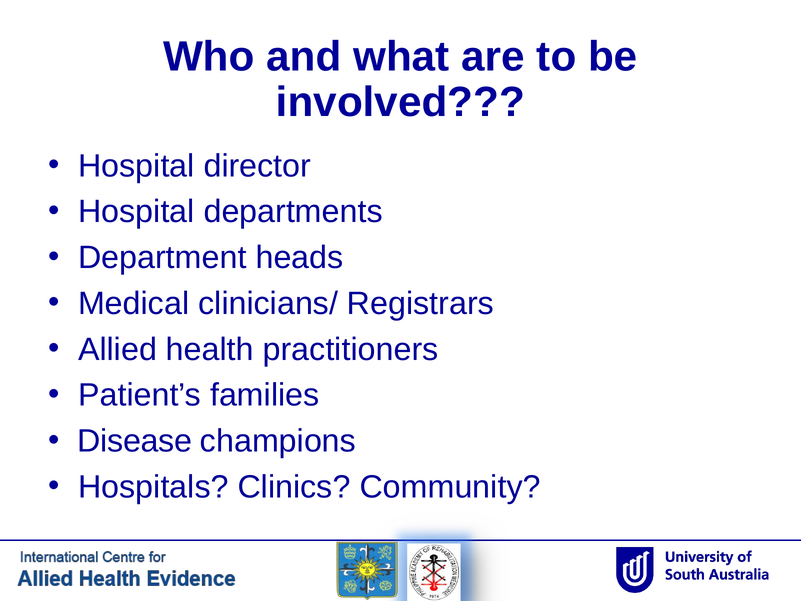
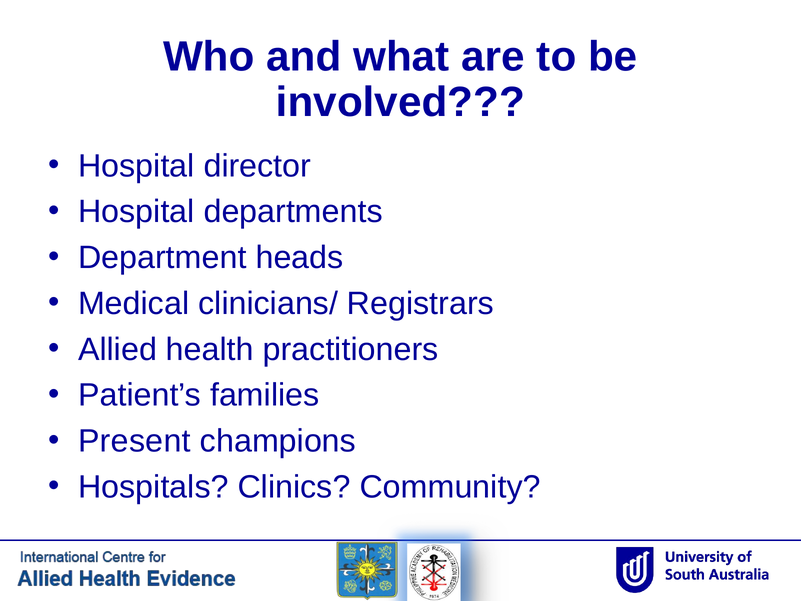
Disease: Disease -> Present (134, 441)
